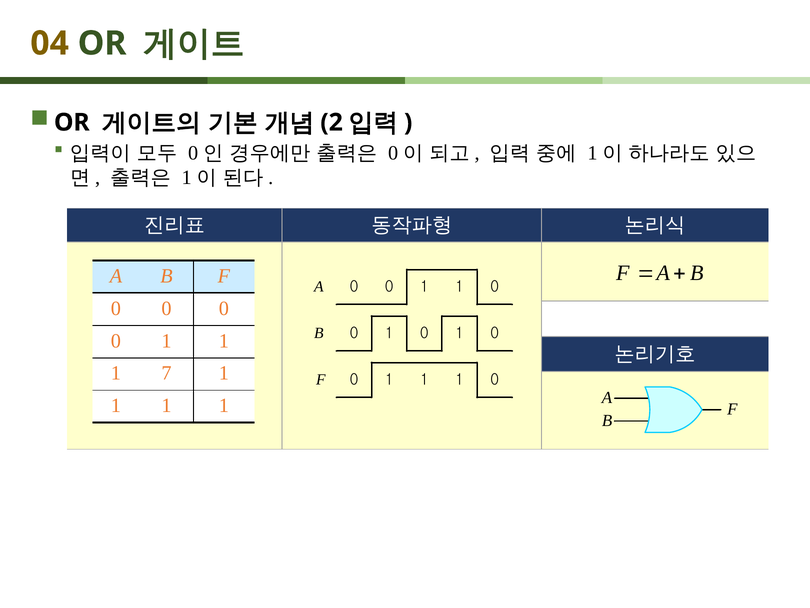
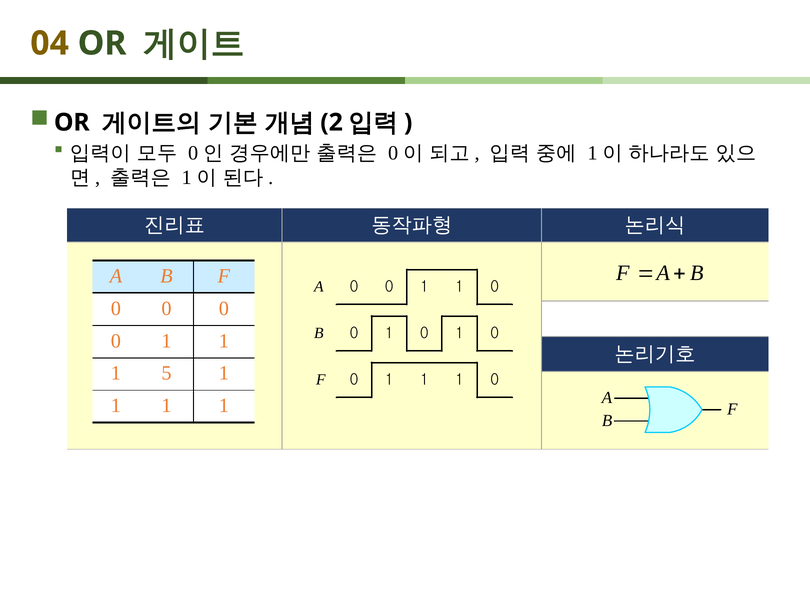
7: 7 -> 5 (167, 373)
